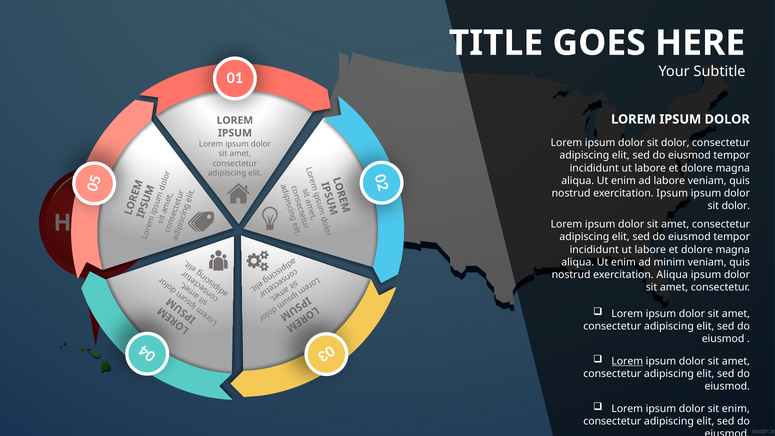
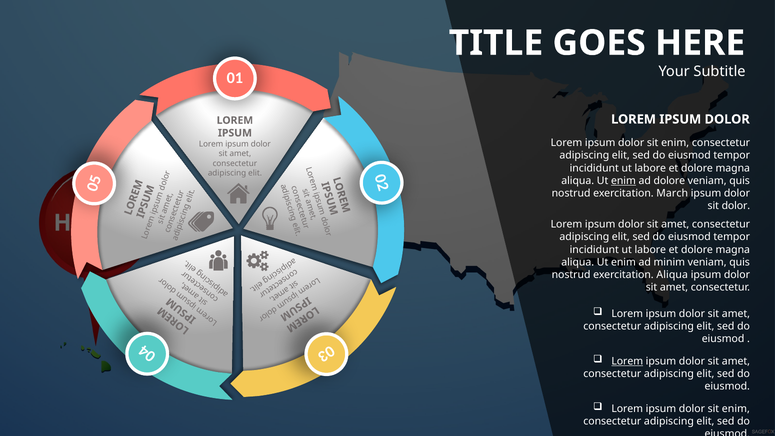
dolor: dolor -> enim (675, 143)
enim underline: none -> present (623, 181)
ad labore: labore -> dolore (669, 181)
exercitation Ipsum: Ipsum -> March (672, 193)
